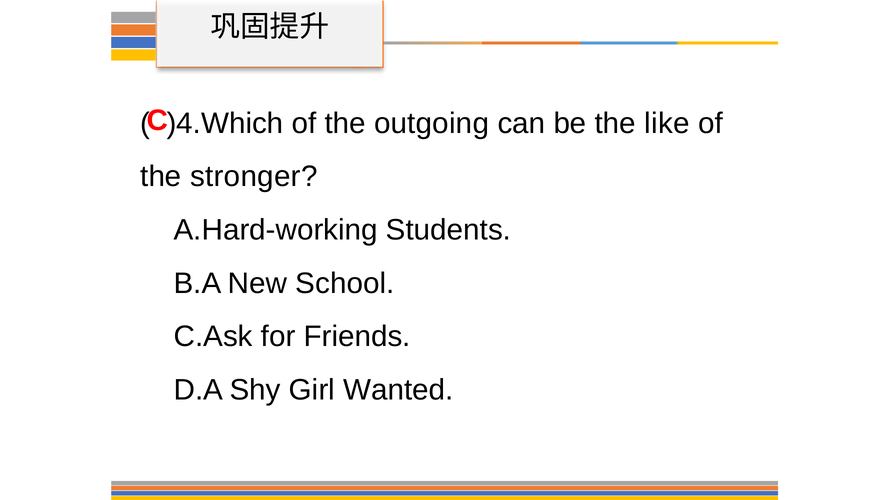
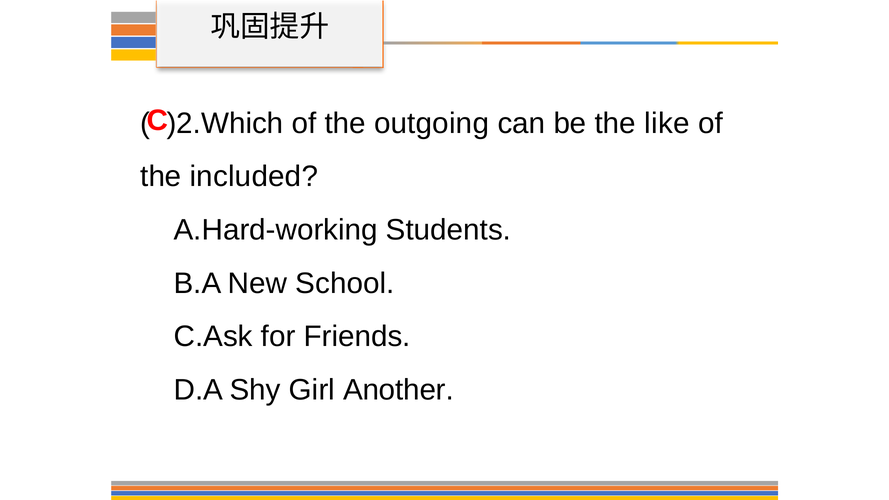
)4.Which: )4.Which -> )2.Which (225, 123)
stronger: stronger -> included (254, 177)
Wanted: Wanted -> Another (398, 390)
